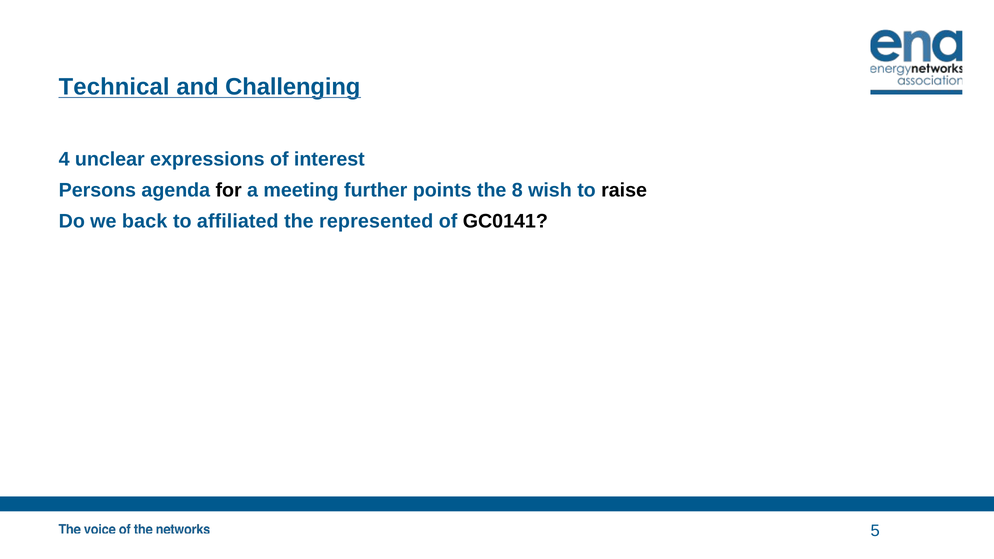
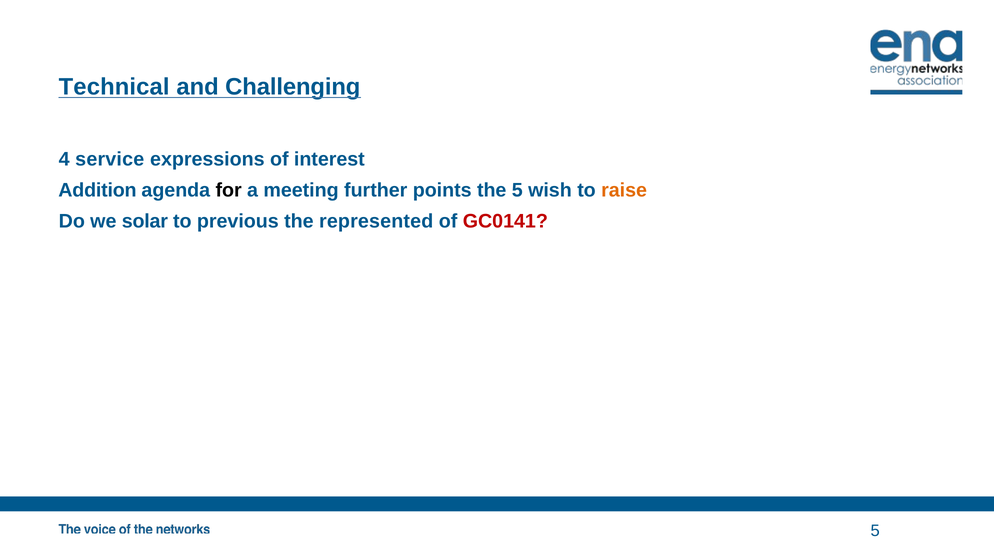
unclear: unclear -> service (110, 159)
Persons: Persons -> Addition (97, 190)
the 8: 8 -> 5 (517, 190)
raise colour: black -> orange (624, 190)
back: back -> solar (145, 221)
affiliated: affiliated -> previous (238, 221)
GC0141 colour: black -> red (505, 221)
